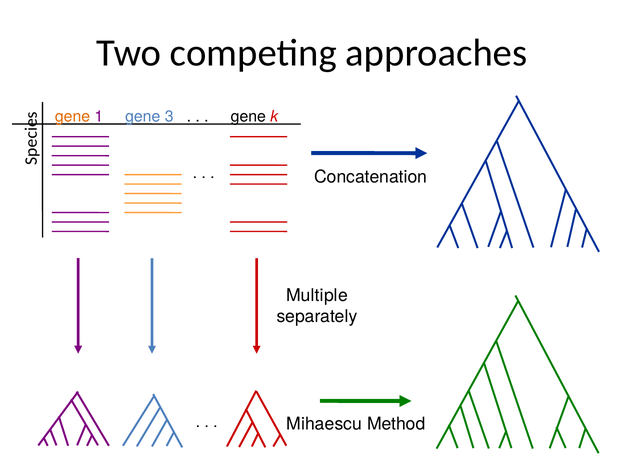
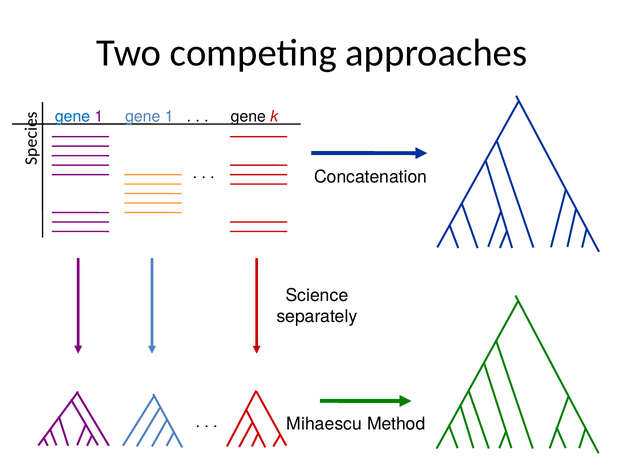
gene colour: orange -> blue (73, 116)
1 gene 3: 3 -> 1 (169, 116)
Multiple: Multiple -> Science (317, 295)
